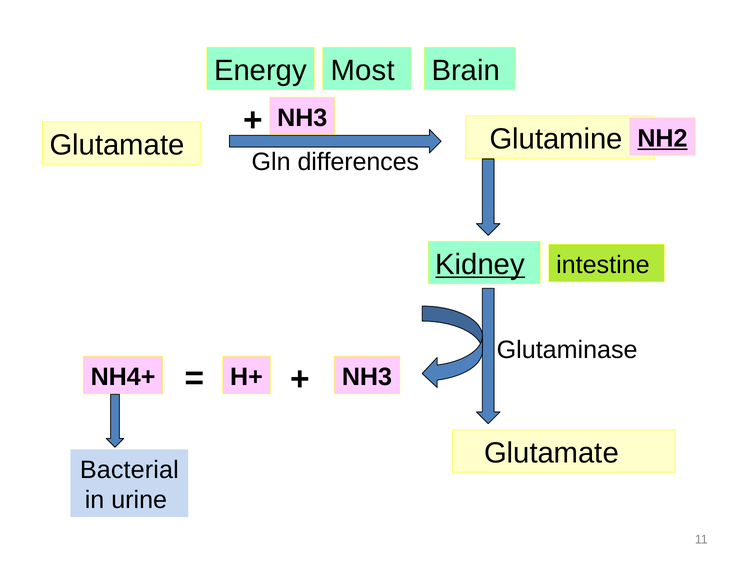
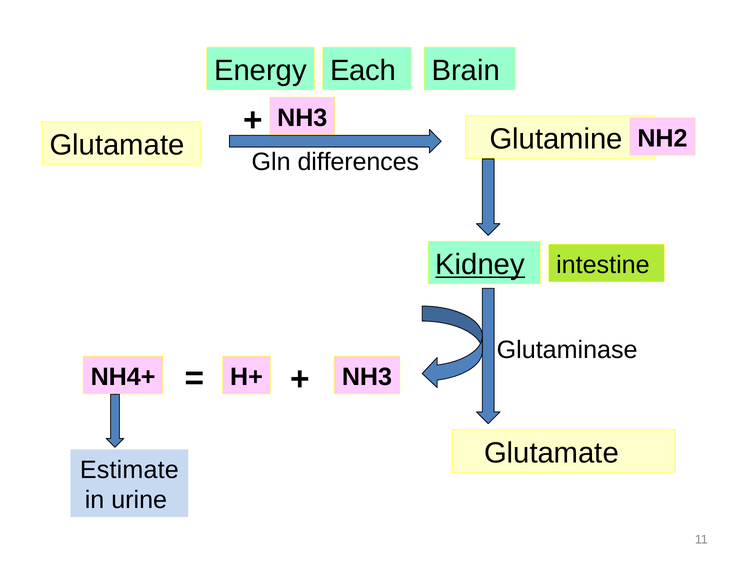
Most: Most -> Each (363, 70)
NH2 underline: present -> none (662, 138)
Bacterial: Bacterial -> Estimate (129, 470)
